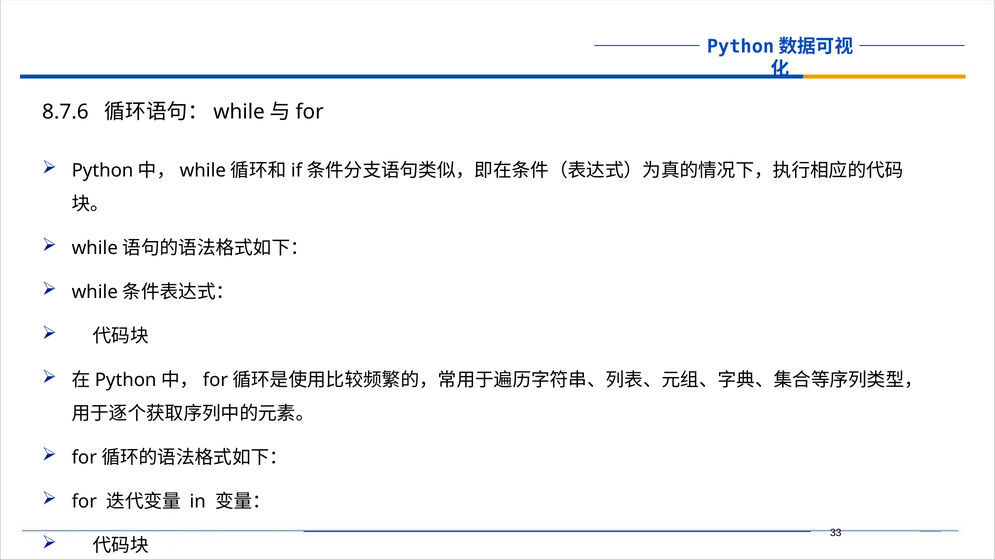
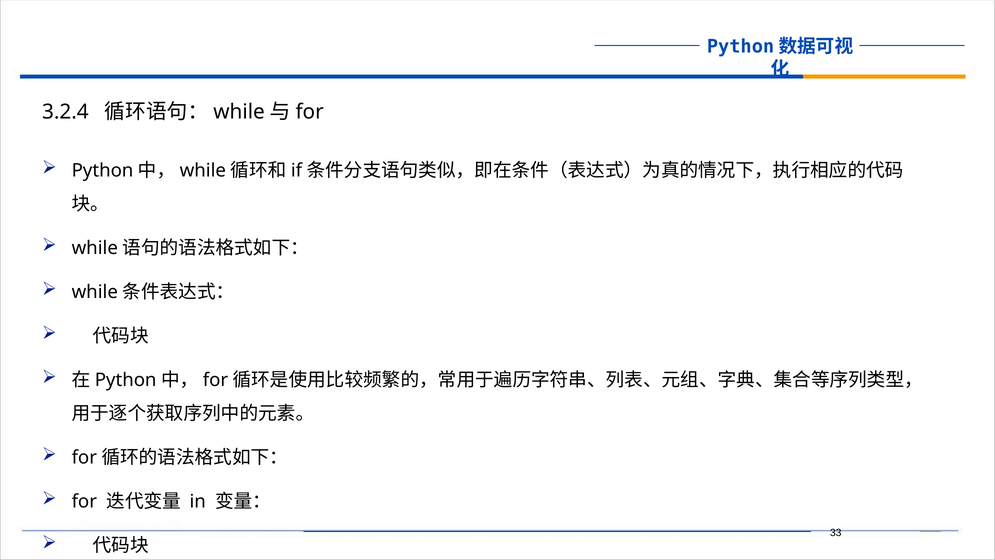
8.7.6: 8.7.6 -> 3.2.4 (65, 112)
